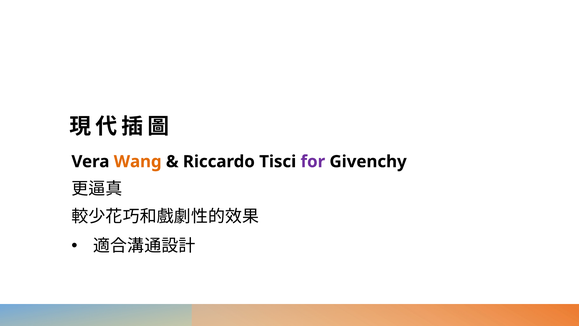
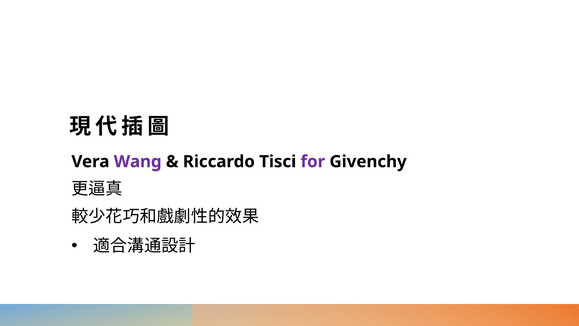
Wang colour: orange -> purple (138, 161)
